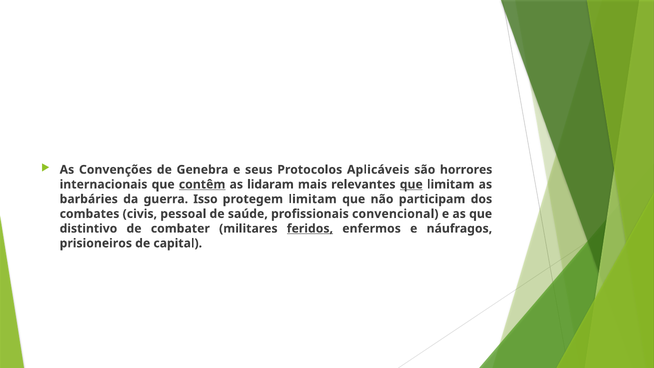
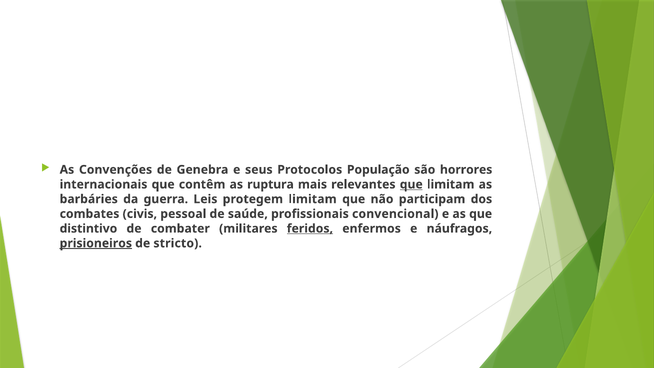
Aplicáveis: Aplicáveis -> População (378, 170)
contêm underline: present -> none (202, 184)
lidaram: lidaram -> ruptura (270, 184)
Isso: Isso -> Leis (205, 199)
prisioneiros underline: none -> present (96, 243)
capital: capital -> stricto (178, 243)
